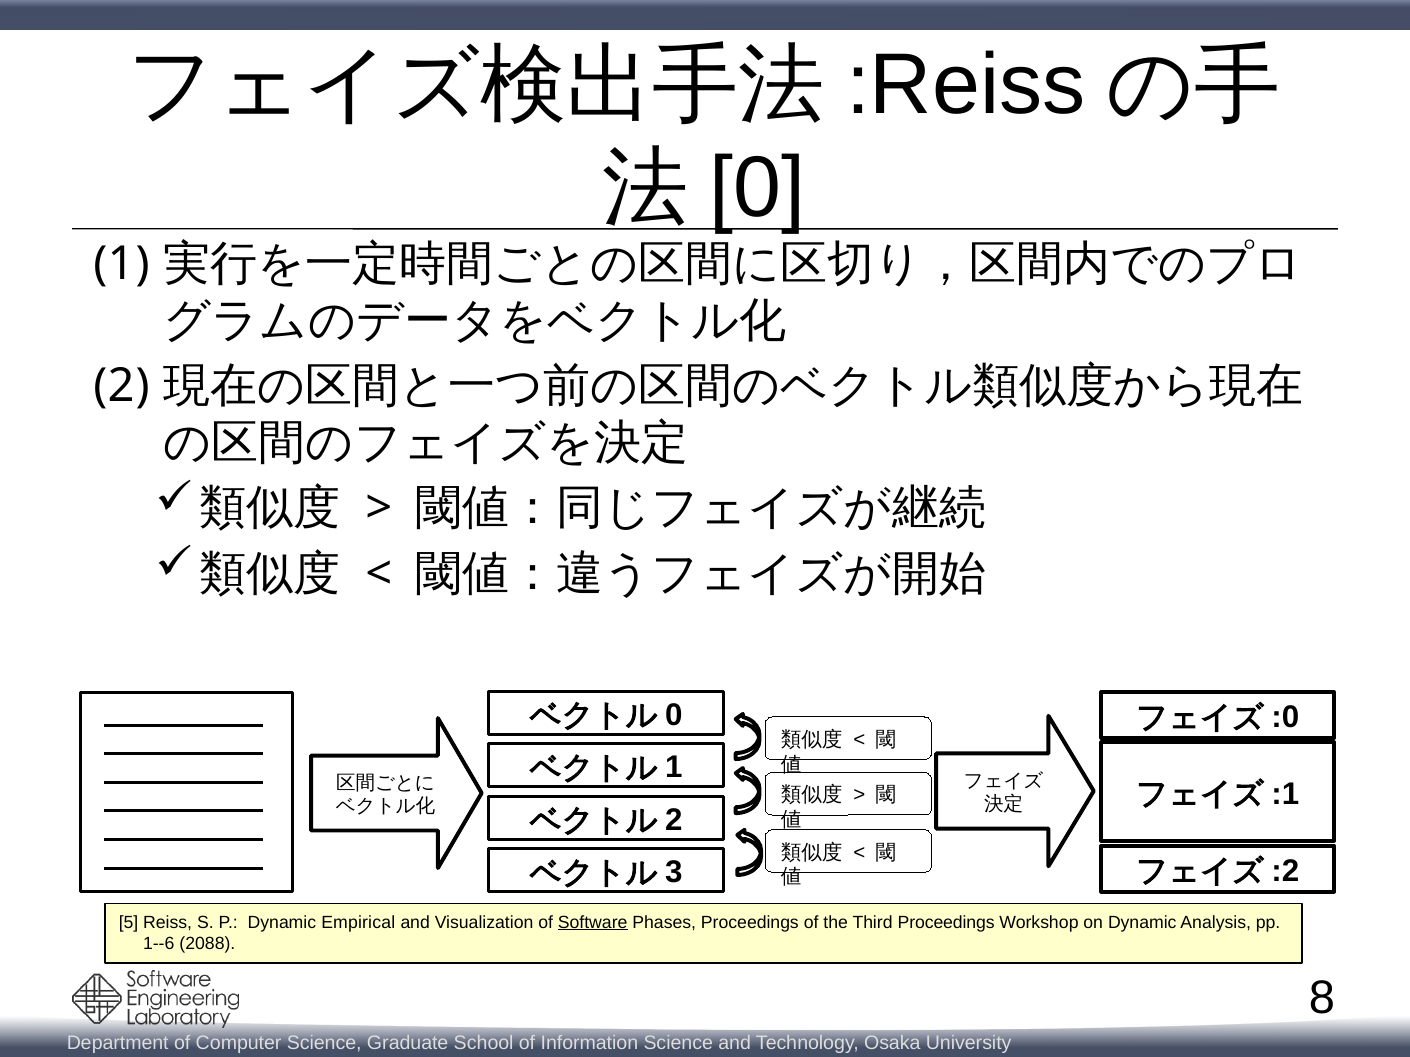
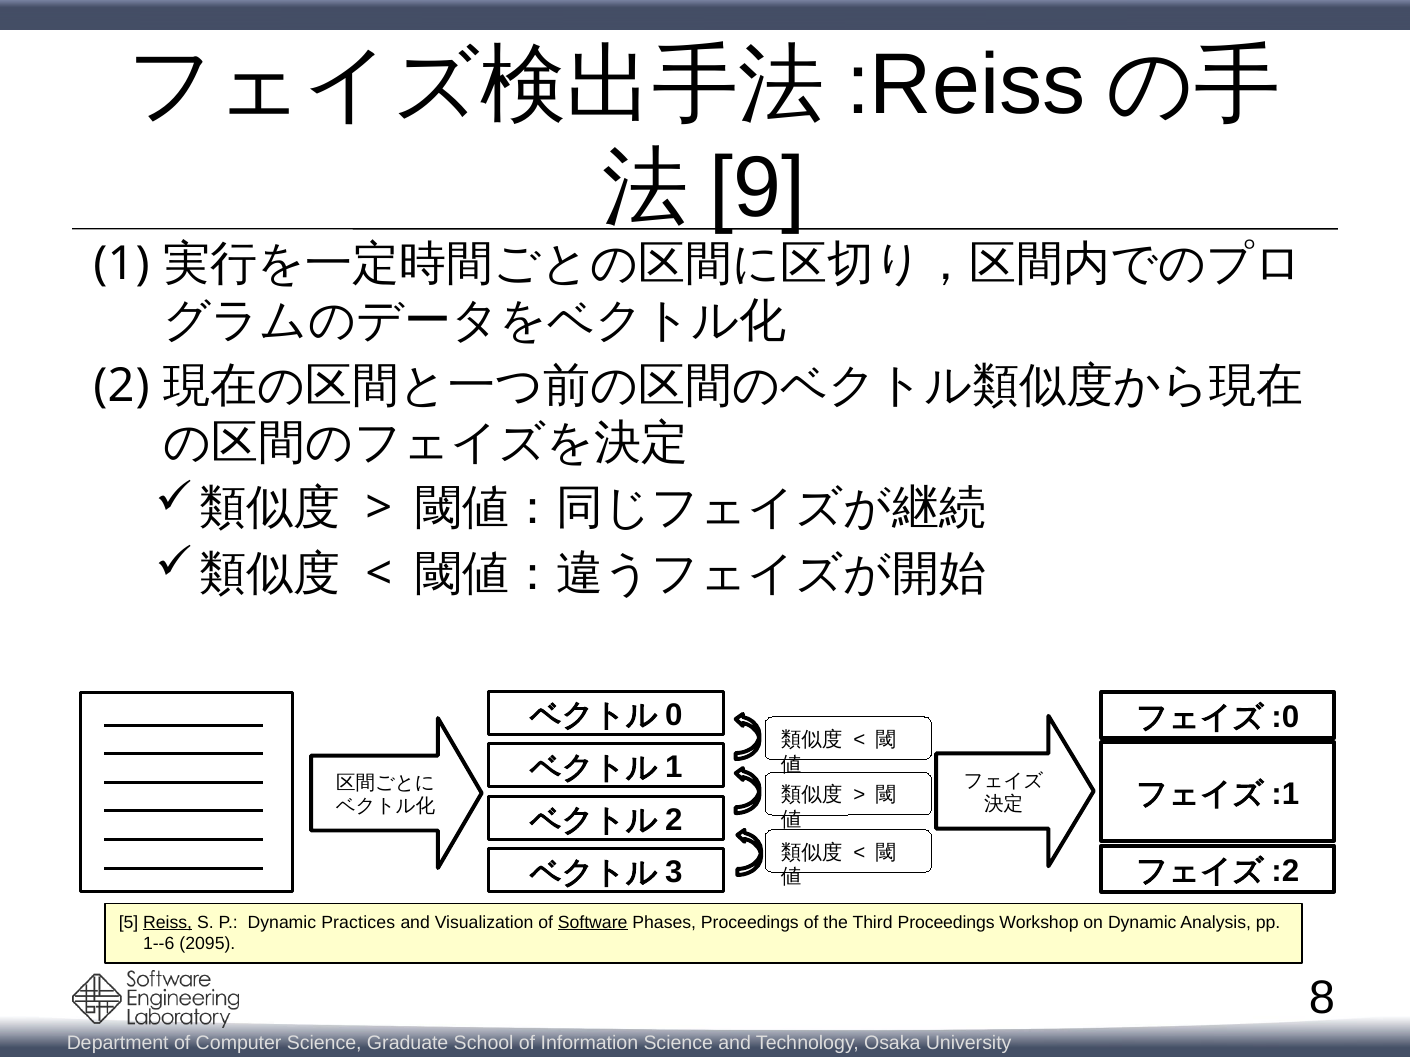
0: 0 -> 9 (758, 188)
Reiss underline: none -> present (168, 923)
Empirical: Empirical -> Practices (358, 923)
2088: 2088 -> 2095 (207, 944)
